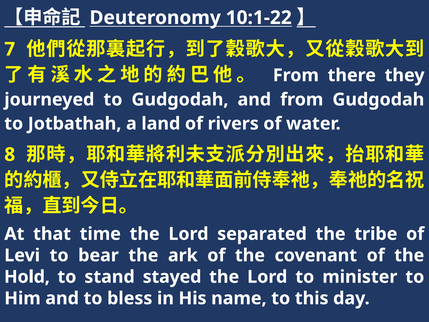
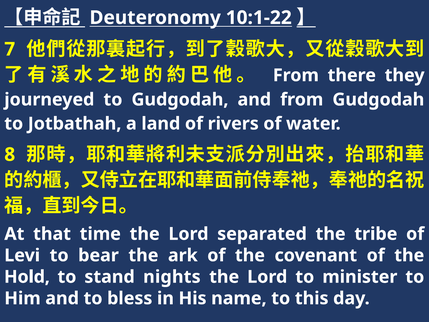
stayed: stayed -> nights (172, 277)
